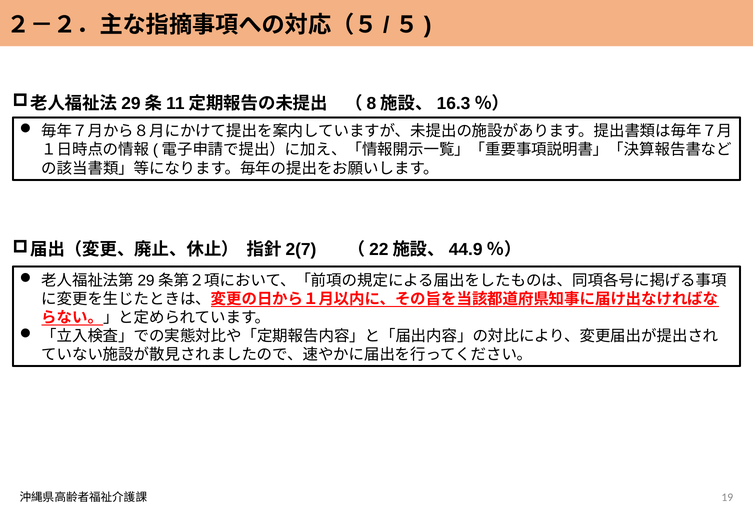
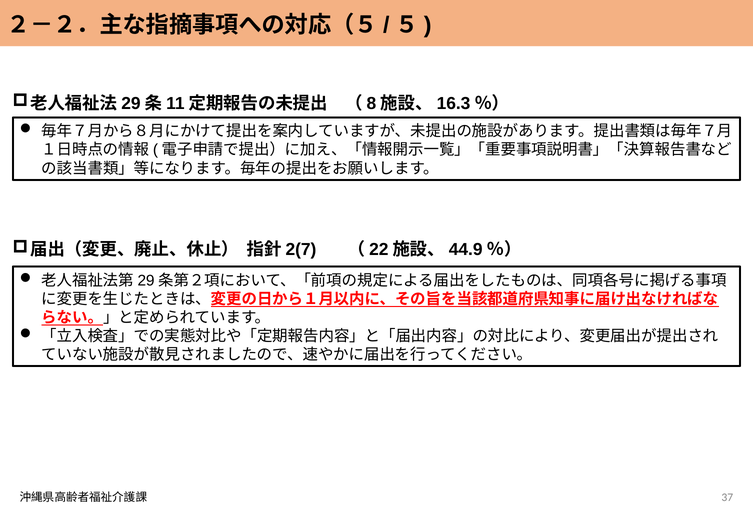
19: 19 -> 37 (727, 498)
